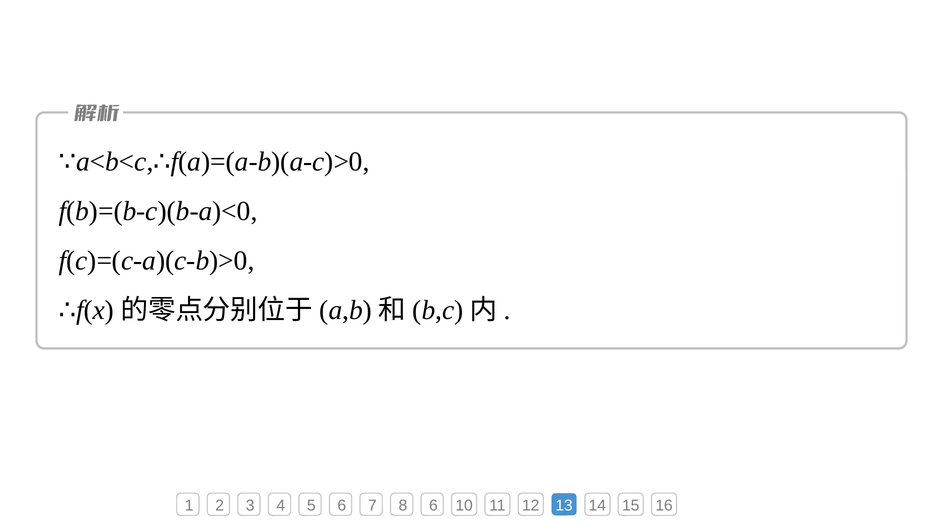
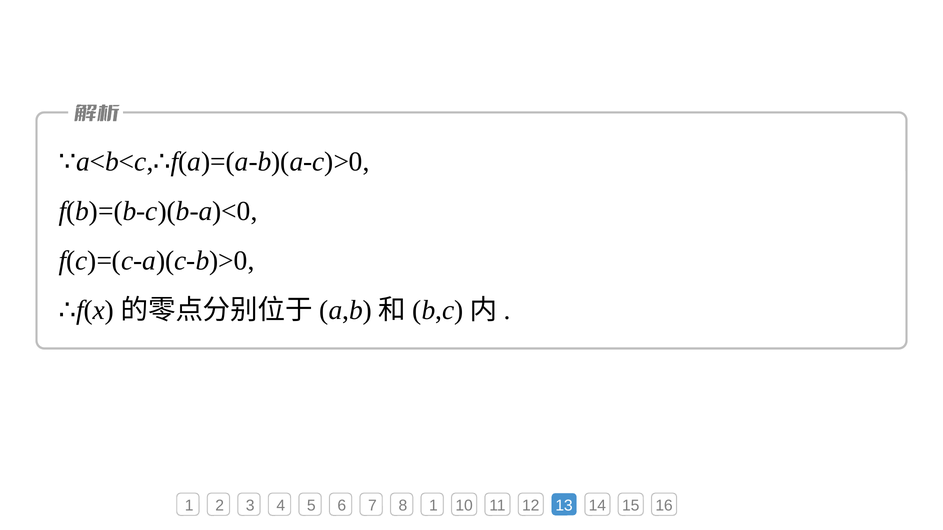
8 6: 6 -> 1 (433, 506)
